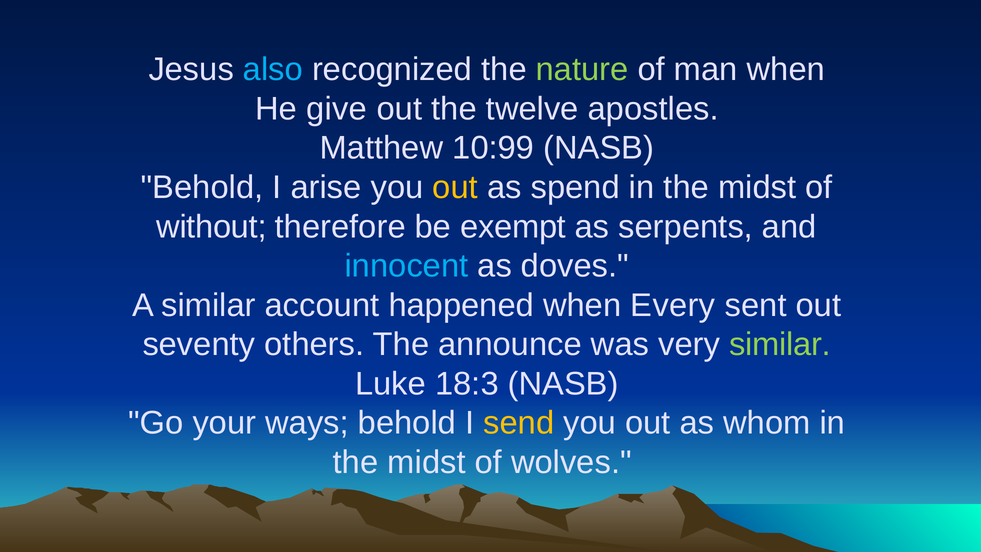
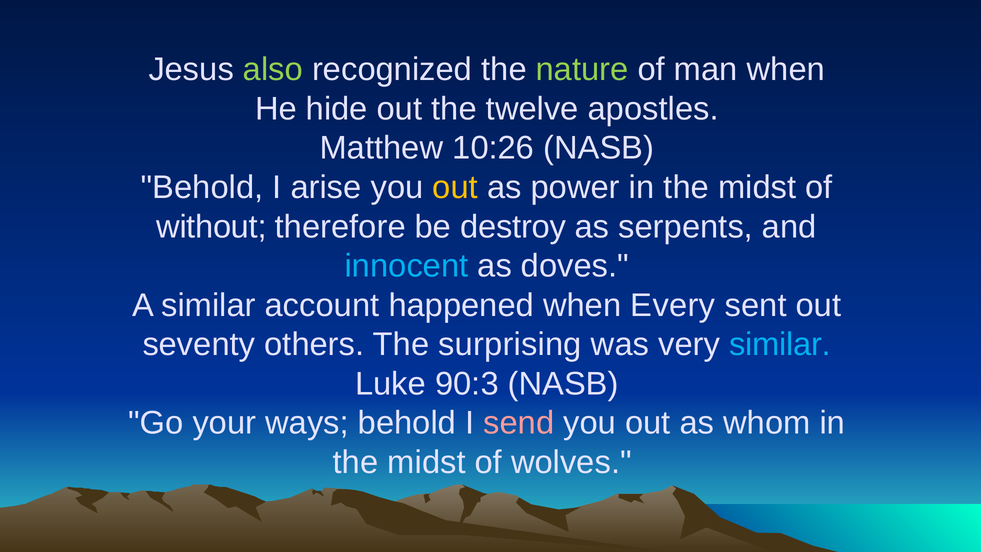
also colour: light blue -> light green (273, 70)
give: give -> hide (337, 109)
10:99: 10:99 -> 10:26 (493, 148)
spend: spend -> power (575, 187)
exempt: exempt -> destroy (513, 227)
announce: announce -> surprising (510, 344)
similar colour: light green -> light blue (780, 344)
18:3: 18:3 -> 90:3 (467, 384)
send colour: yellow -> pink (519, 423)
